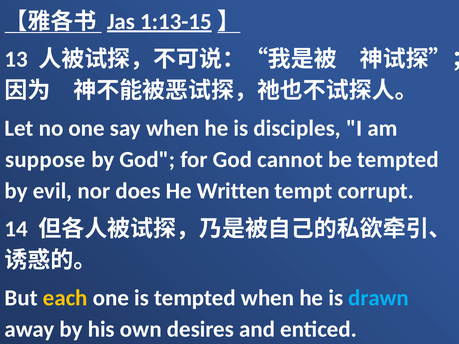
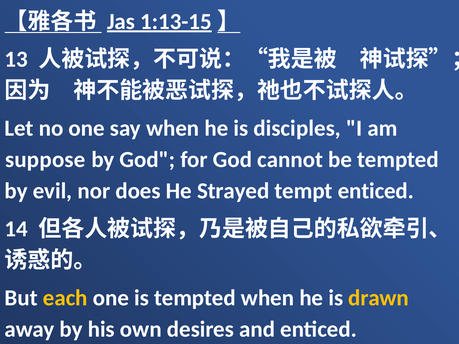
Written: Written -> Strayed (233, 191)
tempt corrupt: corrupt -> enticed (376, 191)
drawn colour: light blue -> yellow (379, 298)
